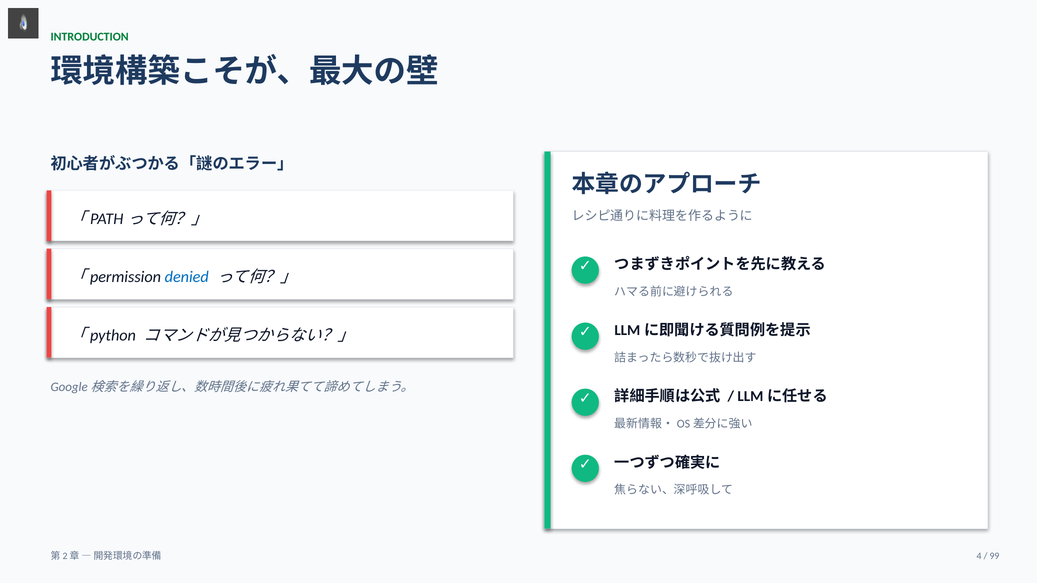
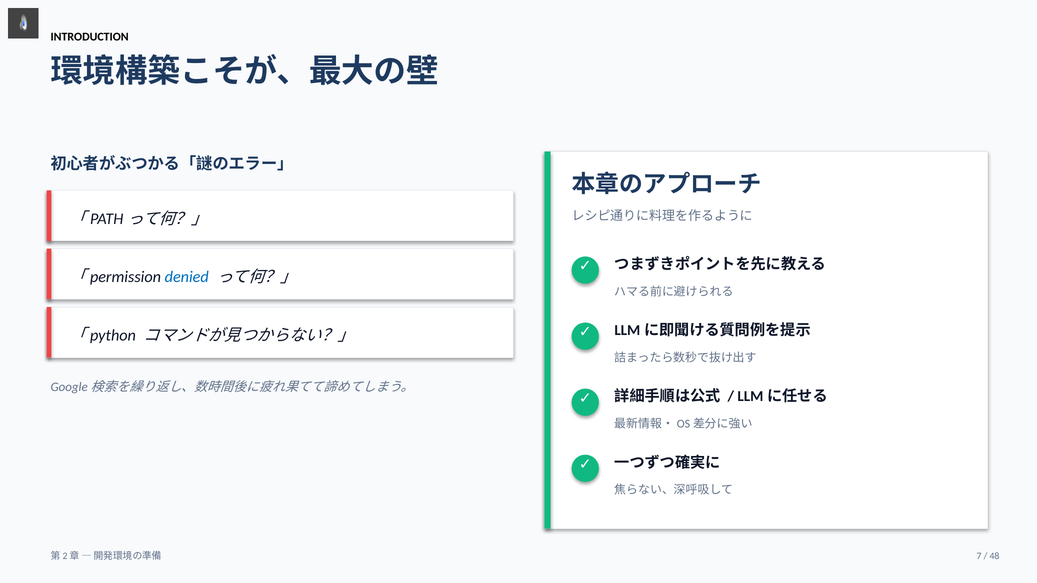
INTRODUCTION colour: green -> black (90, 37)
4: 4 -> 7 (979, 556)
99: 99 -> 48 (994, 556)
